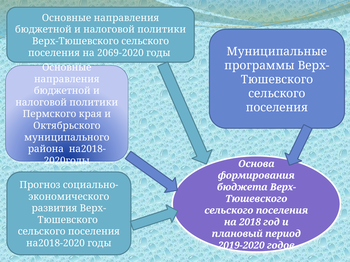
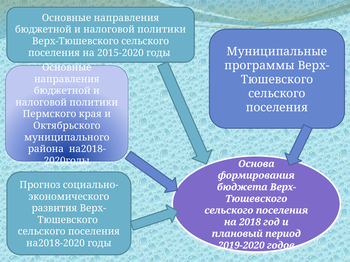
2069-2020: 2069-2020 -> 2015-2020 (120, 53)
